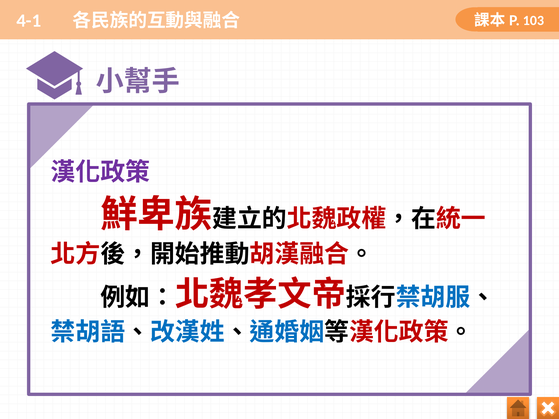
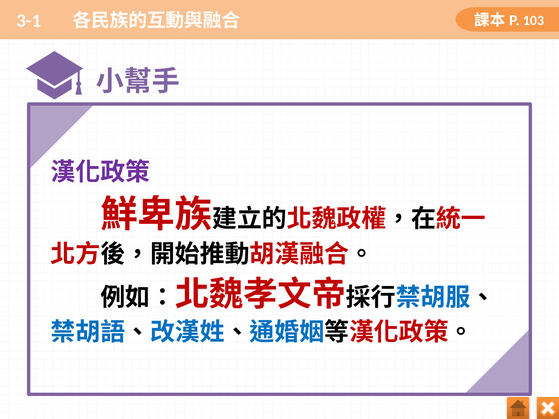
4-1: 4-1 -> 3-1 (29, 21)
